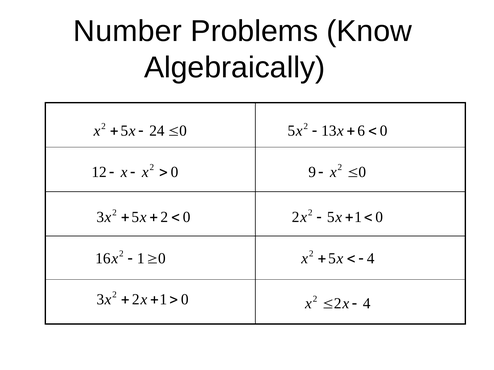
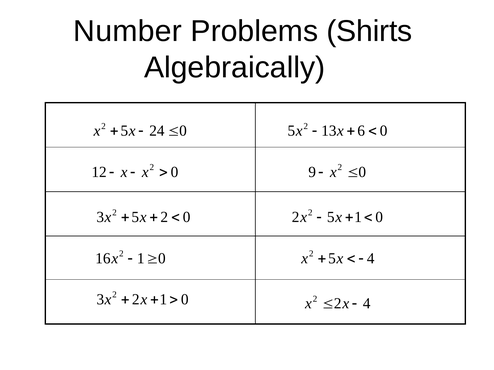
Know: Know -> Shirts (369, 31)
